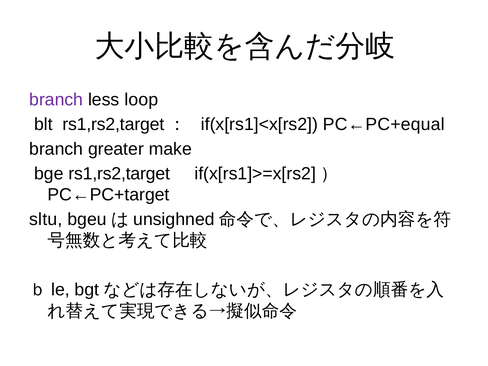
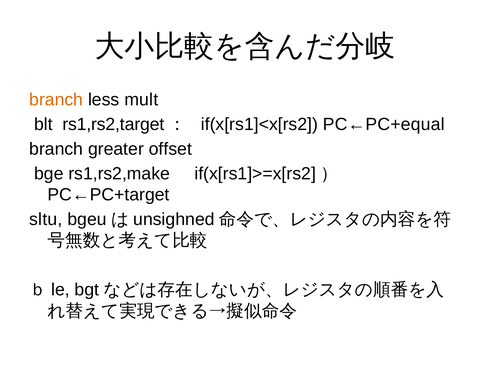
branch colour: purple -> orange (56, 100)
loop: loop -> mult (141, 100)
make: make -> offset (170, 149)
bge rs1,rs2,target: rs1,rs2,target -> rs1,rs2,make (119, 174)
